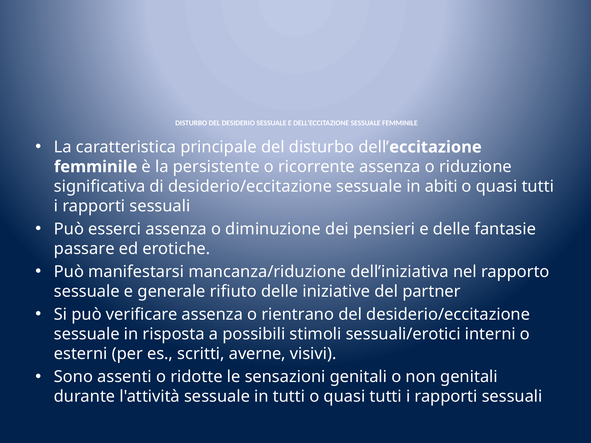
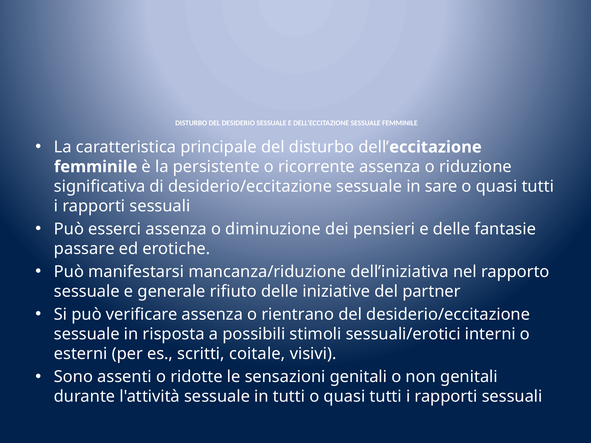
abiti: abiti -> sare (441, 187)
averne: averne -> coitale (257, 354)
